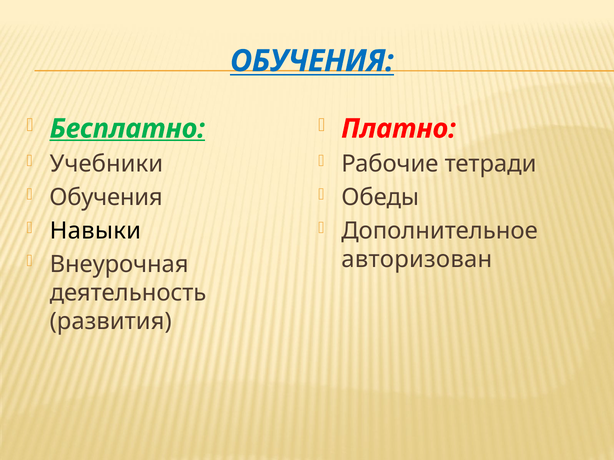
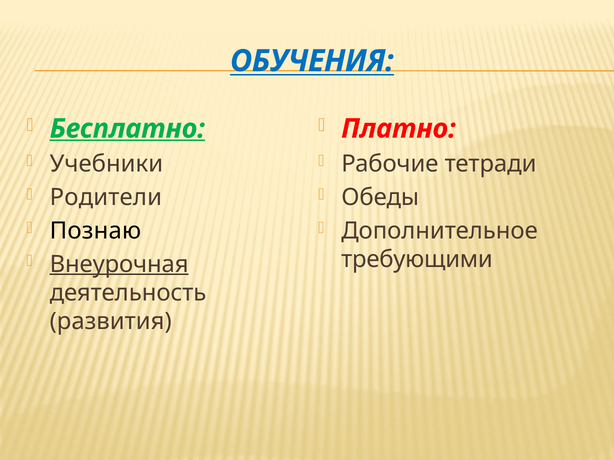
Обучения: Обучения -> Родители (106, 198)
Навыки: Навыки -> Познаю (95, 231)
авторизован: авторизован -> требующими (417, 260)
Внеурочная underline: none -> present (119, 264)
